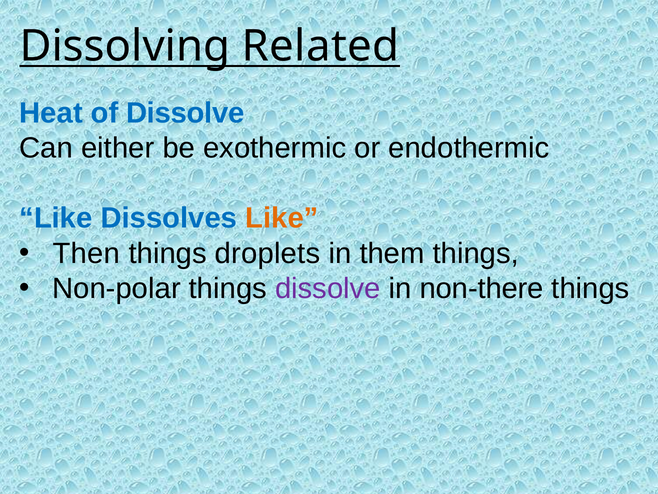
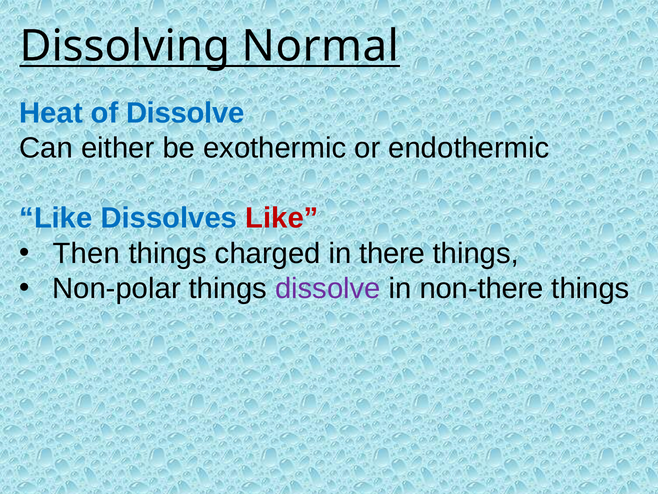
Related: Related -> Normal (320, 46)
Like colour: orange -> red (282, 218)
droplets: droplets -> charged (268, 253)
them: them -> there (392, 253)
